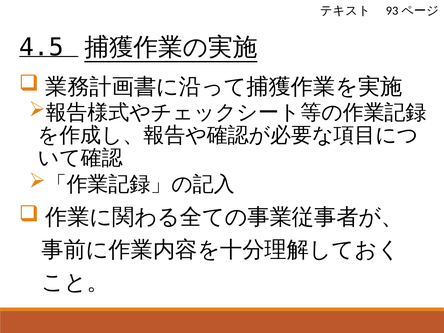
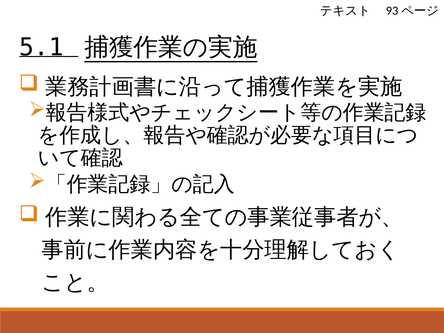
4.5: 4.5 -> 5.1 (41, 47)
